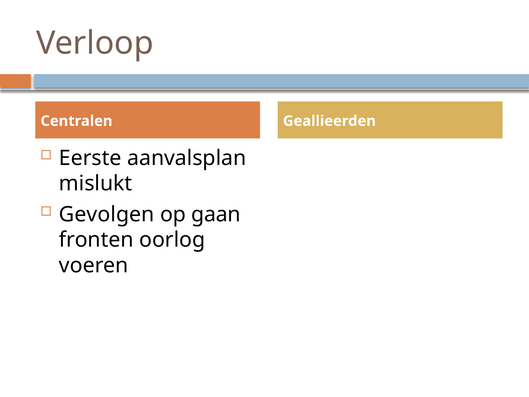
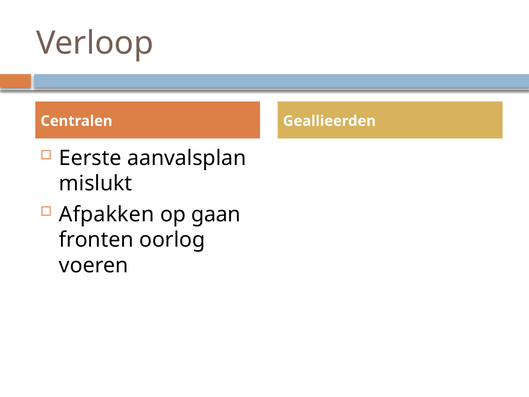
Gevolgen: Gevolgen -> Afpakken (107, 214)
